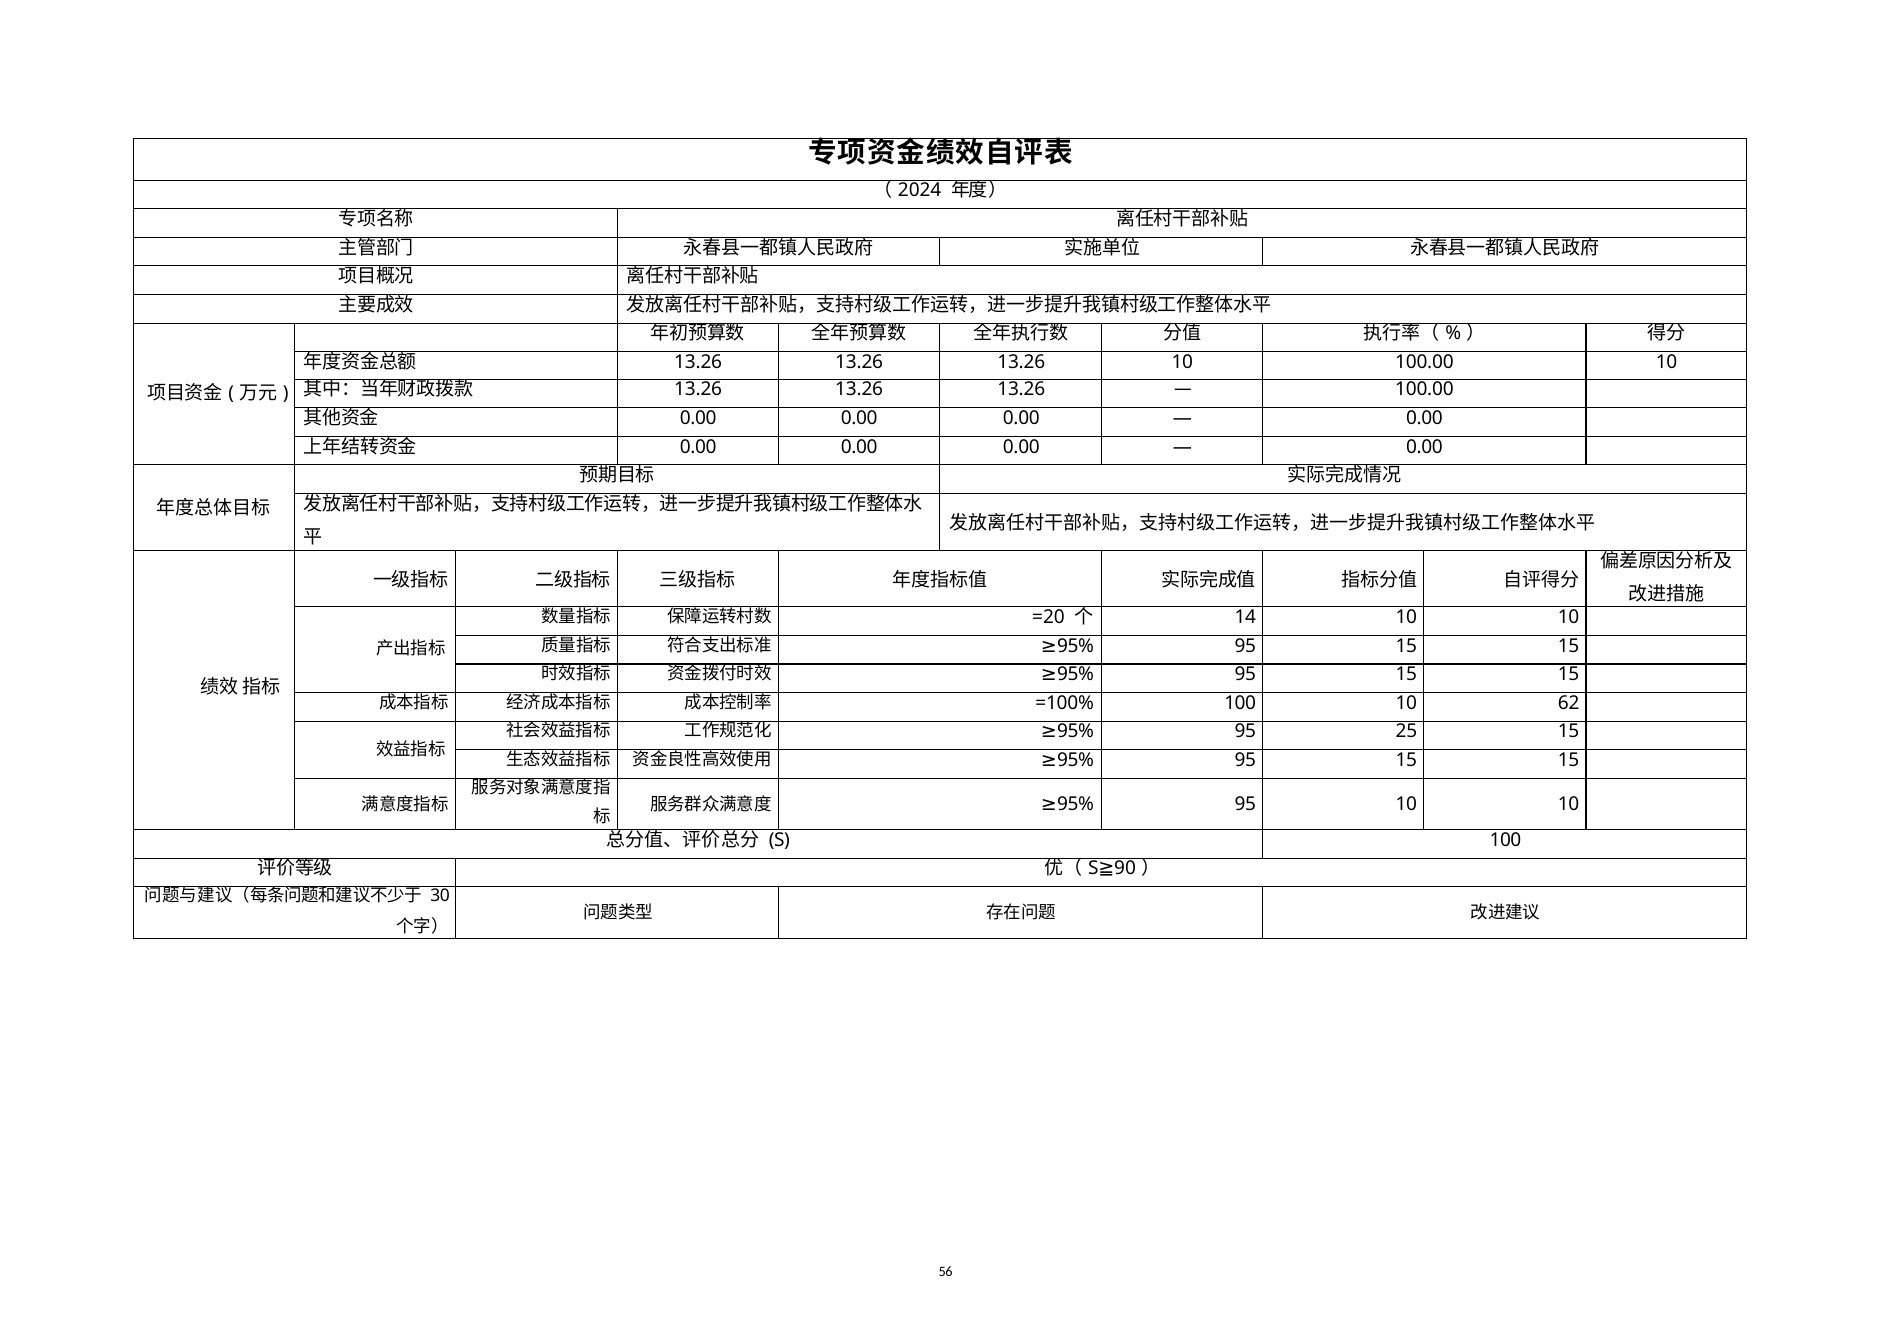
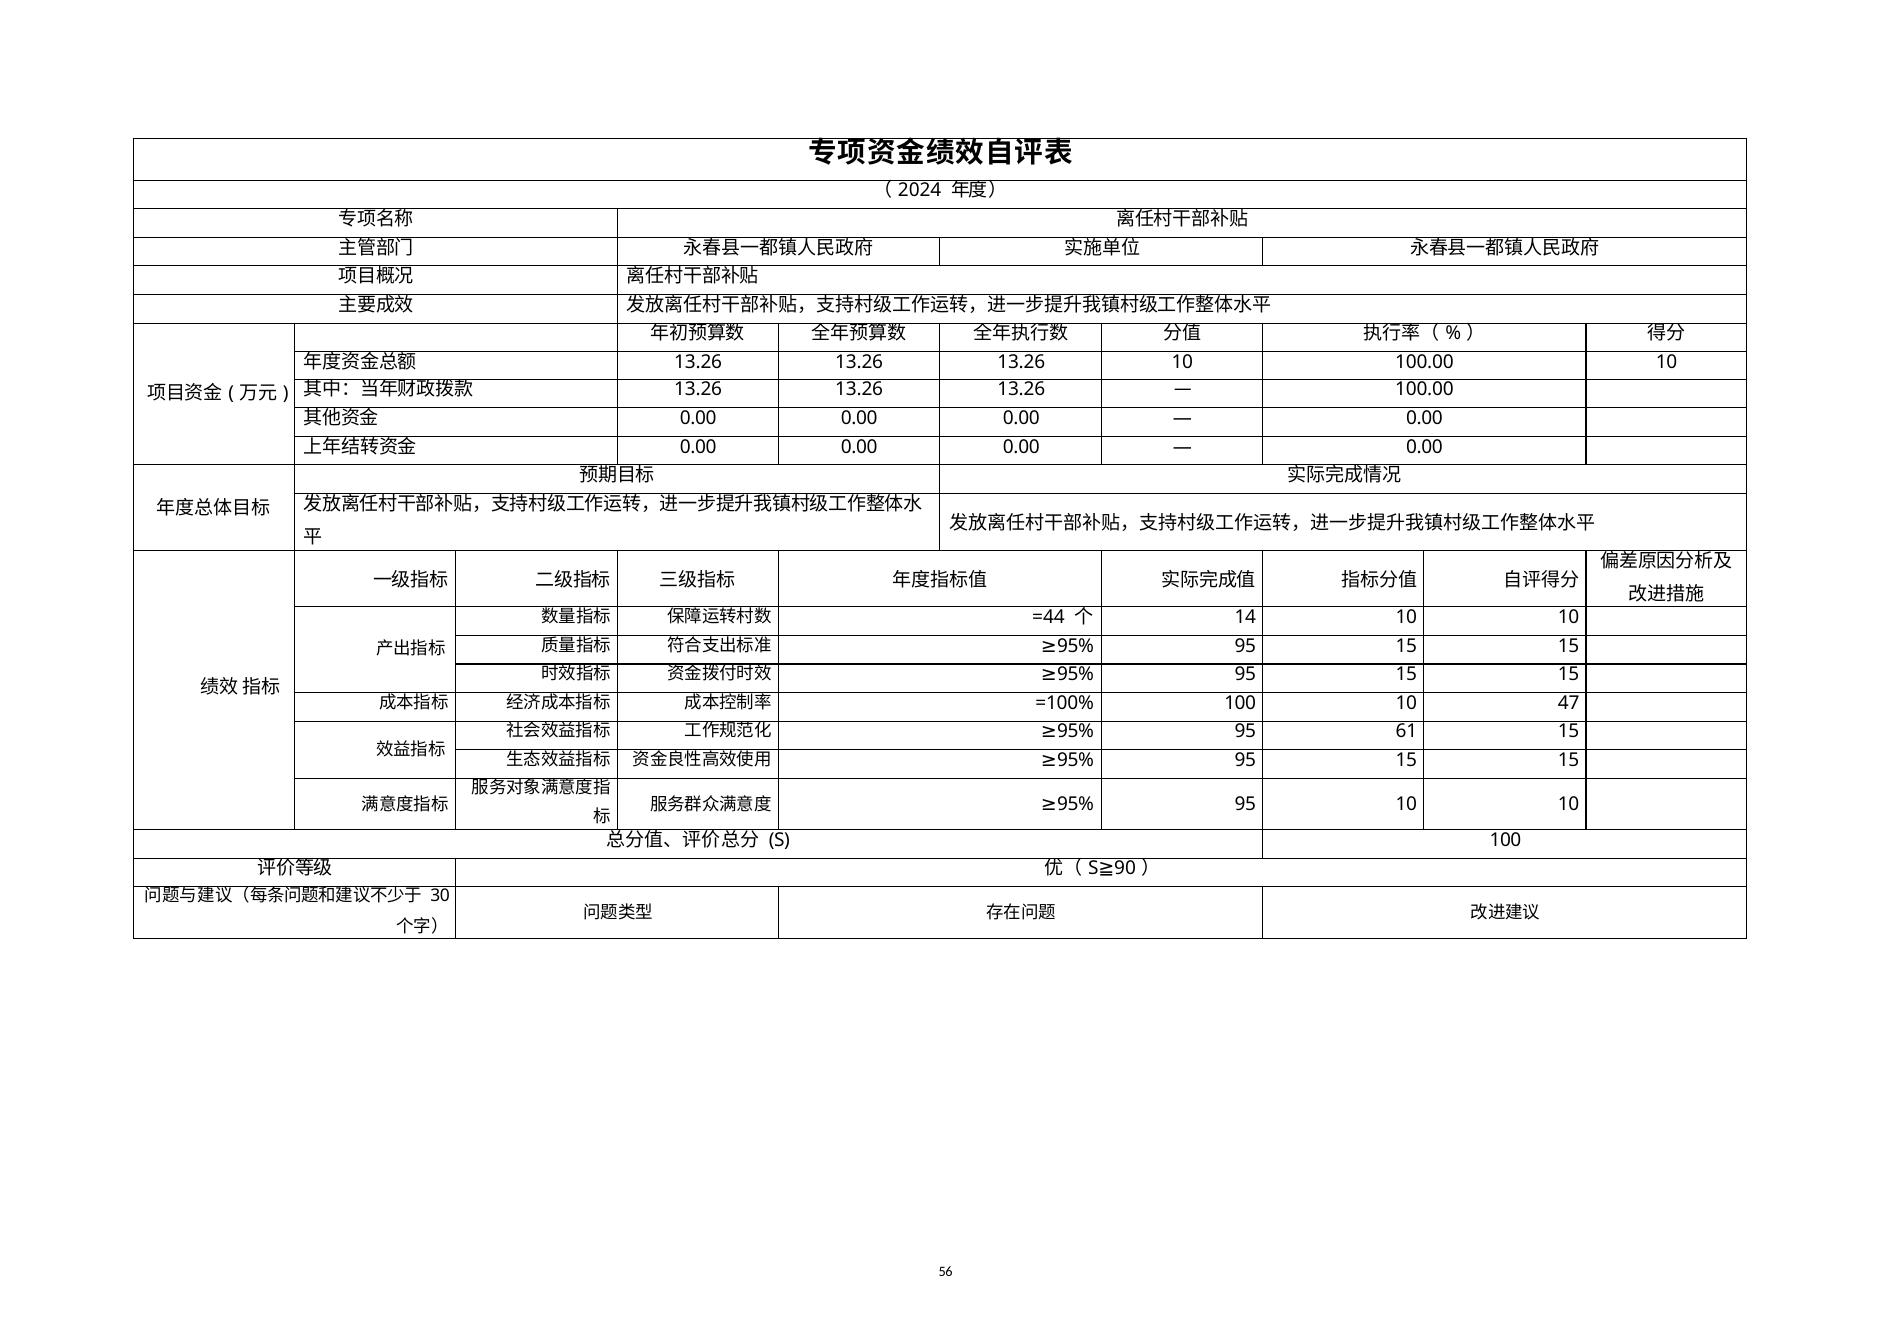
=20: =20 -> =44 (1048, 617)
62: 62 -> 47 (1569, 703)
25: 25 -> 61 (1407, 732)
